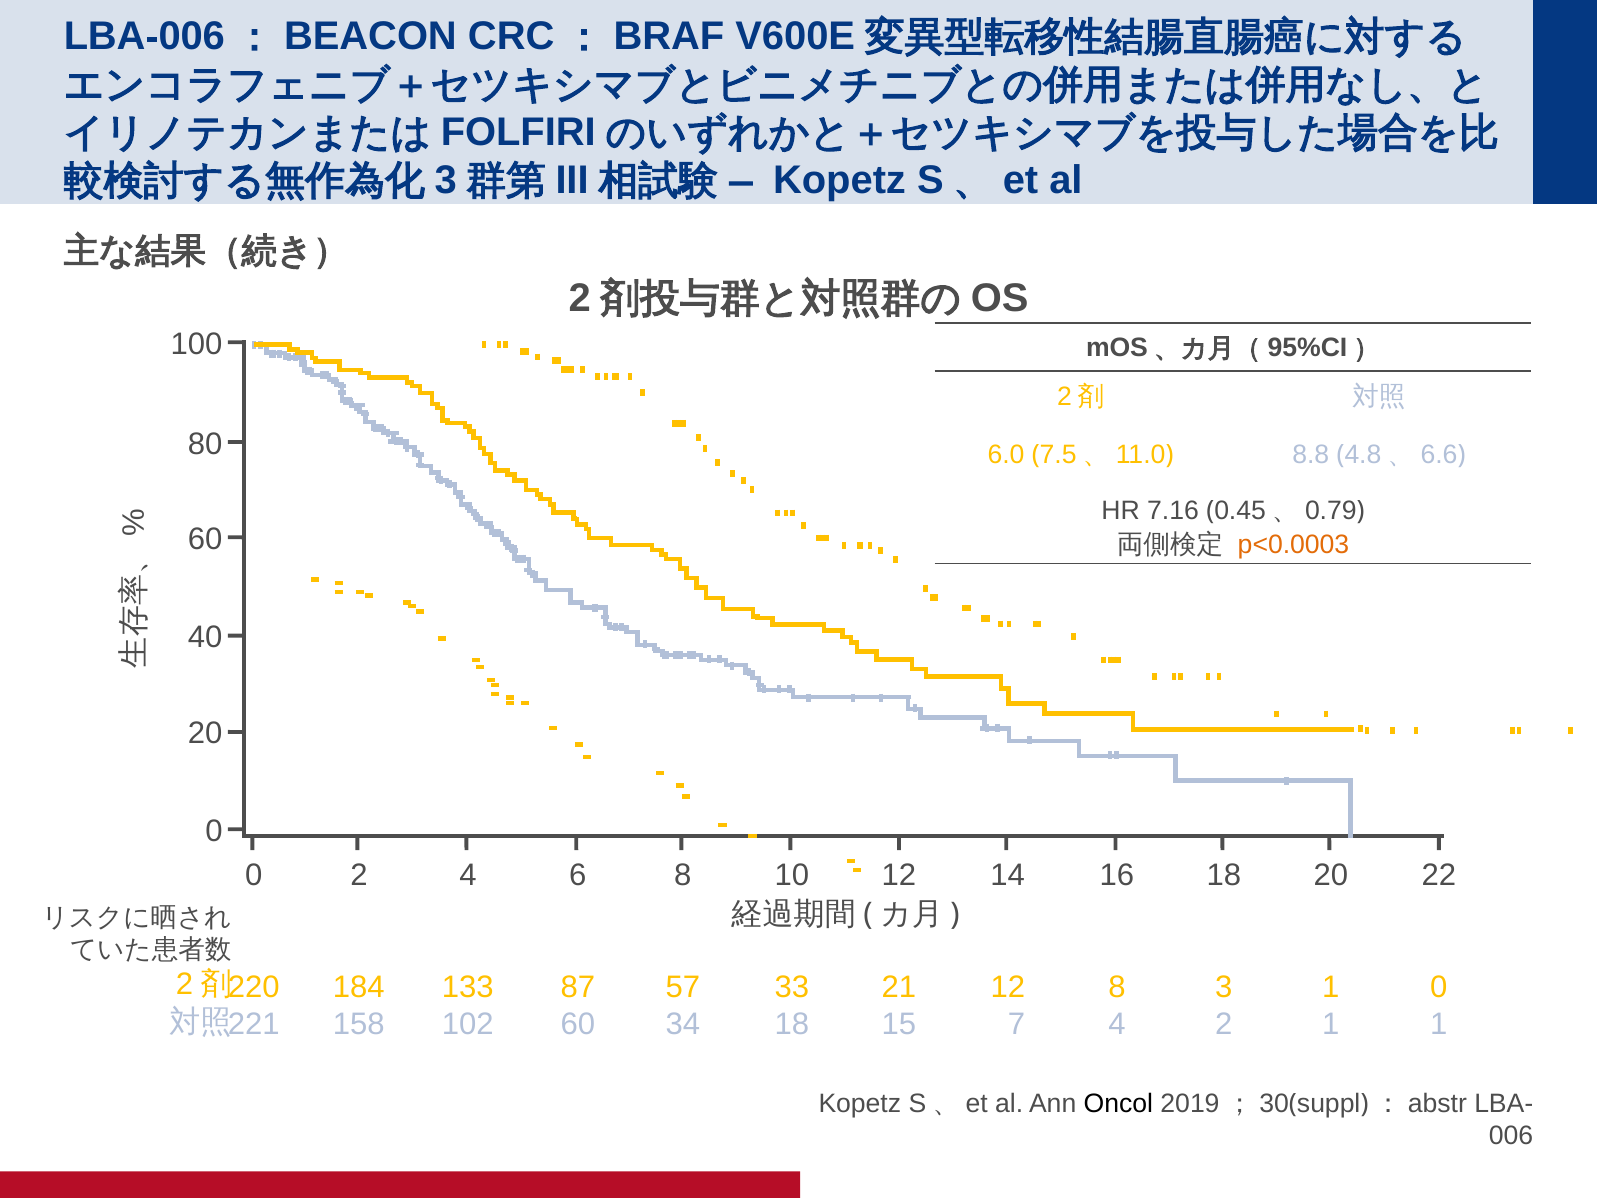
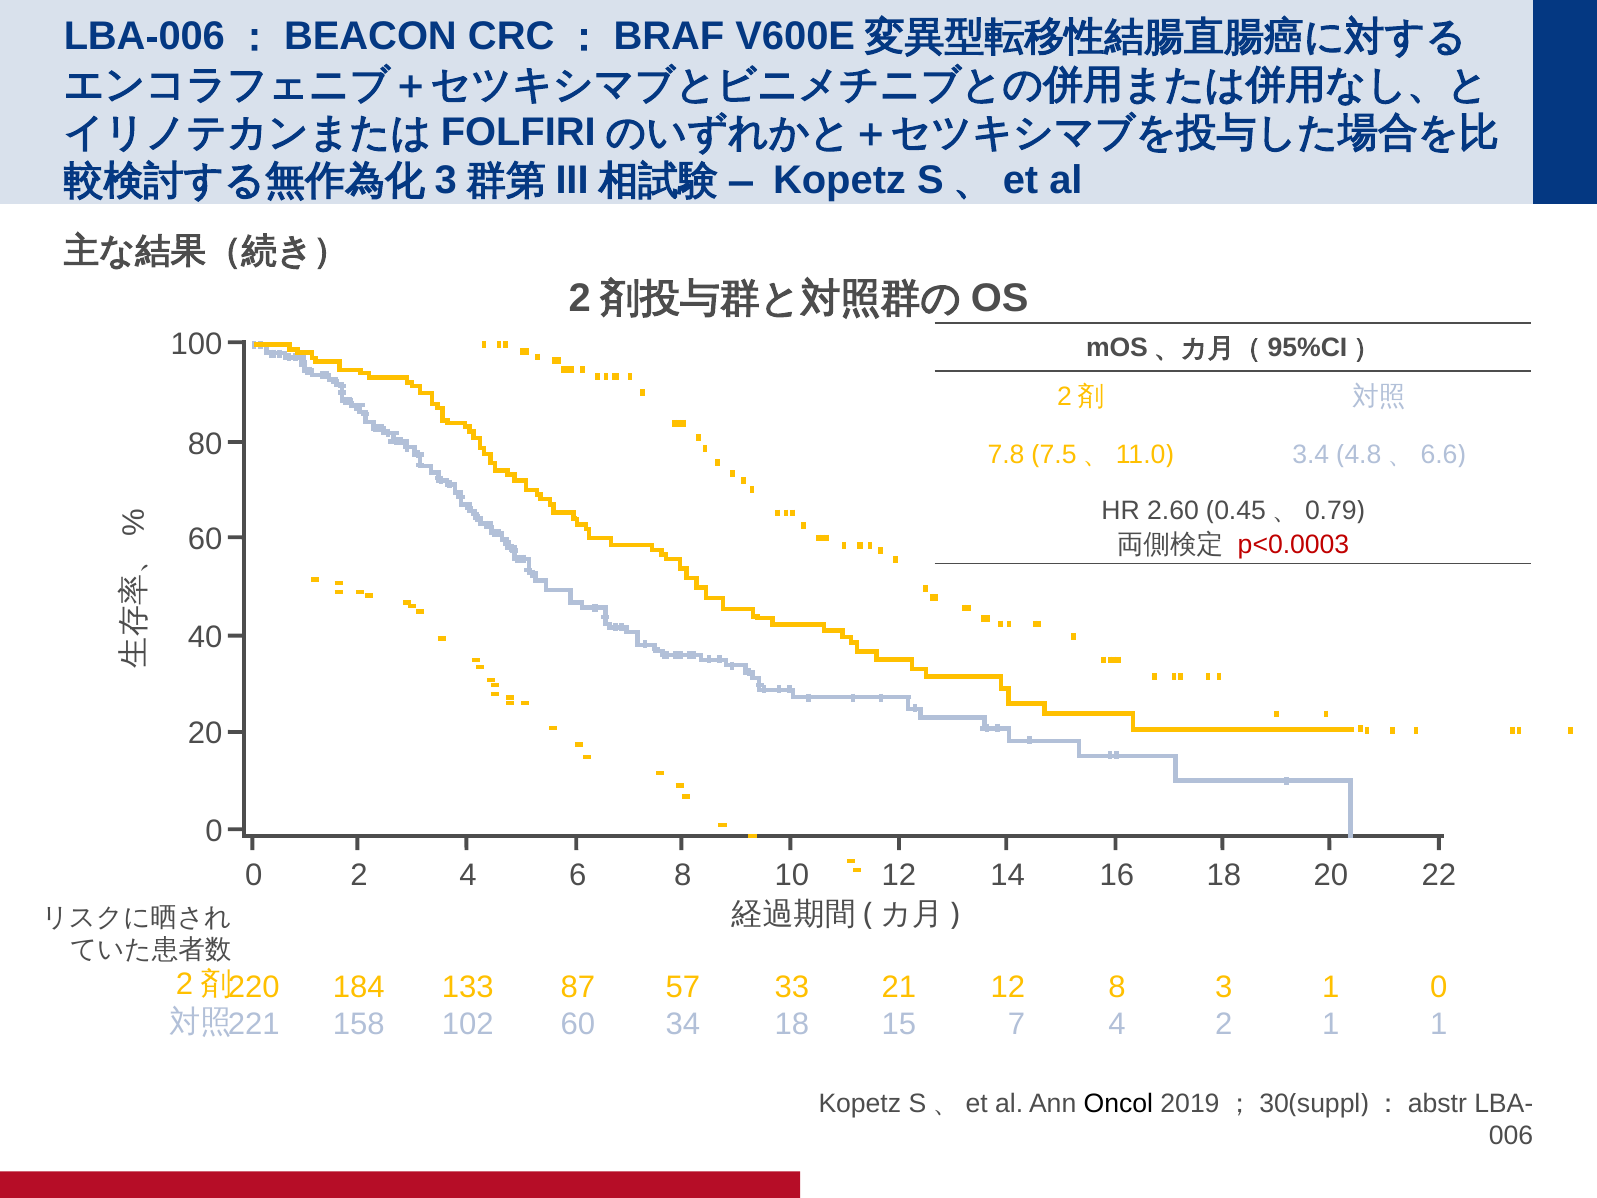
6.0: 6.0 -> 7.8 (1006, 454)
8.8: 8.8 -> 3.4 (1311, 454)
7.16: 7.16 -> 2.60 (1173, 511)
p<0.0003 colour: orange -> red (1293, 545)
